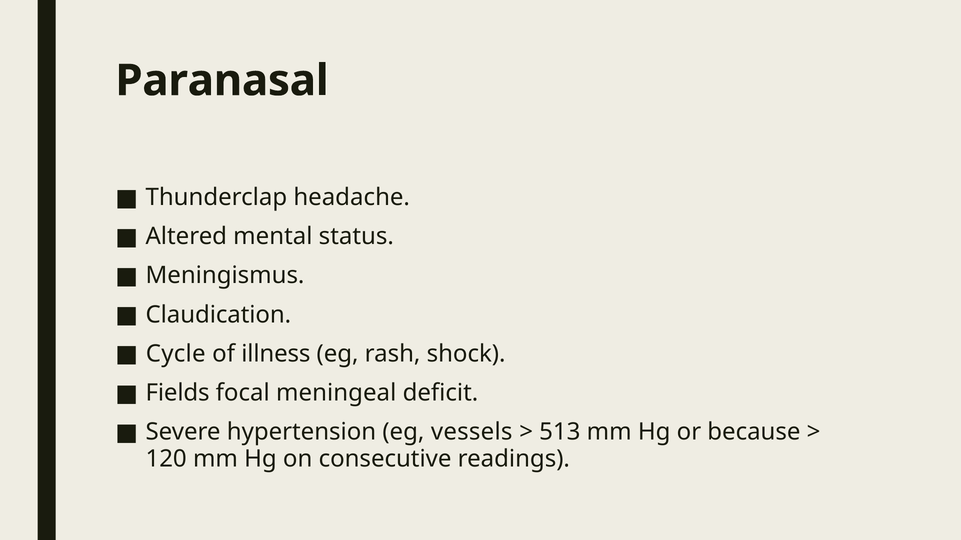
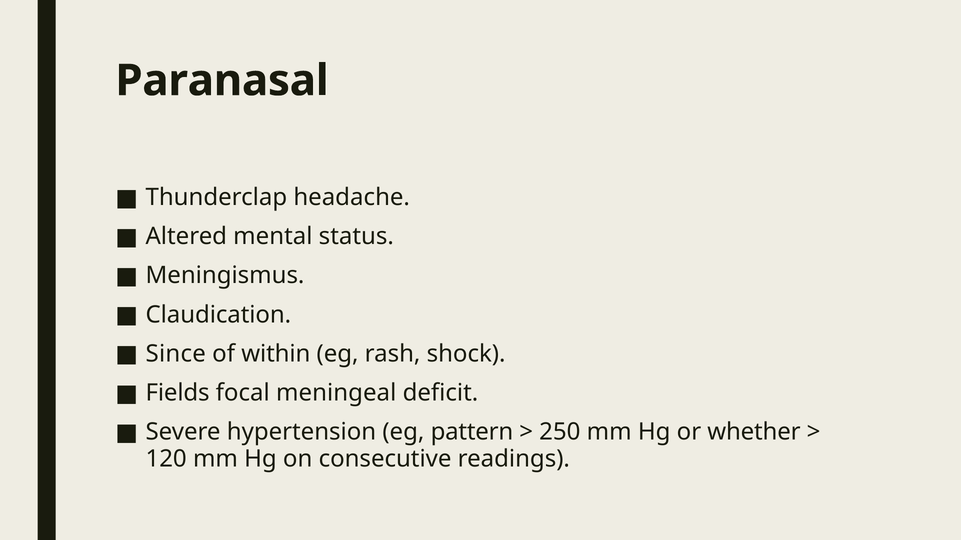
Cycle: Cycle -> Since (176, 354)
illness: illness -> within (276, 354)
vessels: vessels -> pattern (472, 432)
513: 513 -> 250 (560, 432)
because: because -> whether (754, 432)
